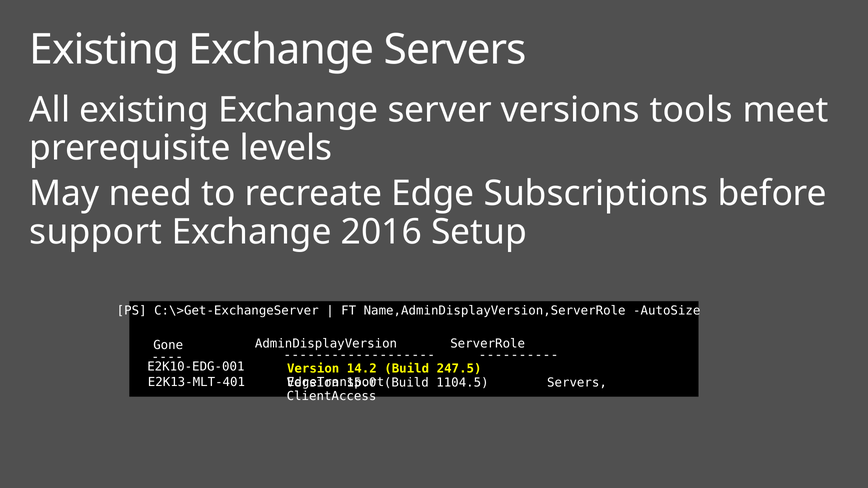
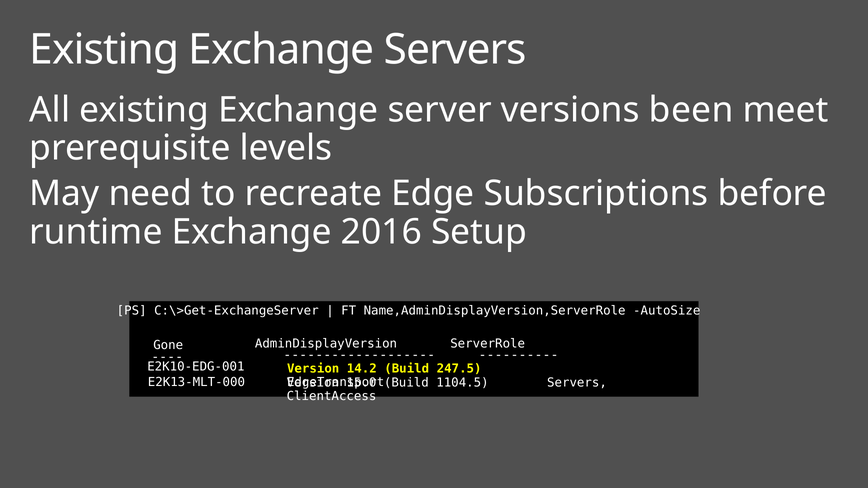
tools: tools -> been (691, 110)
support: support -> runtime (96, 232)
E2K13-MLT-401: E2K13-MLT-401 -> E2K13-MLT-000 (196, 382)
